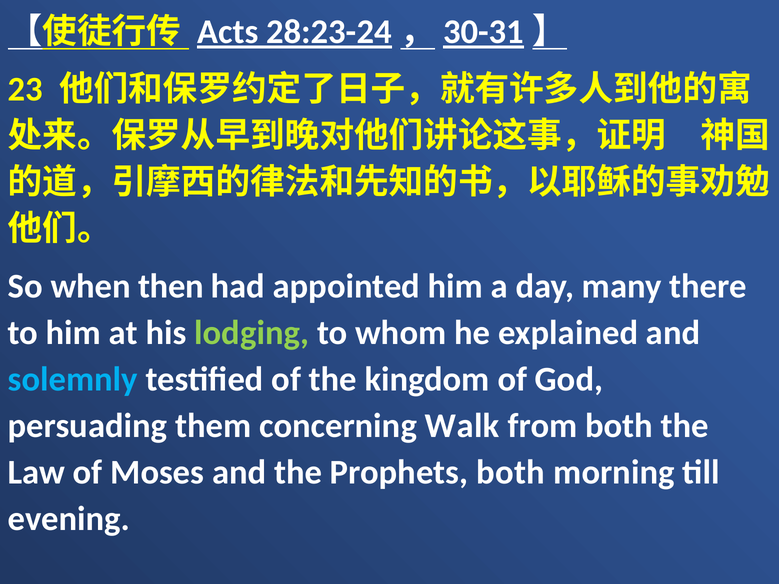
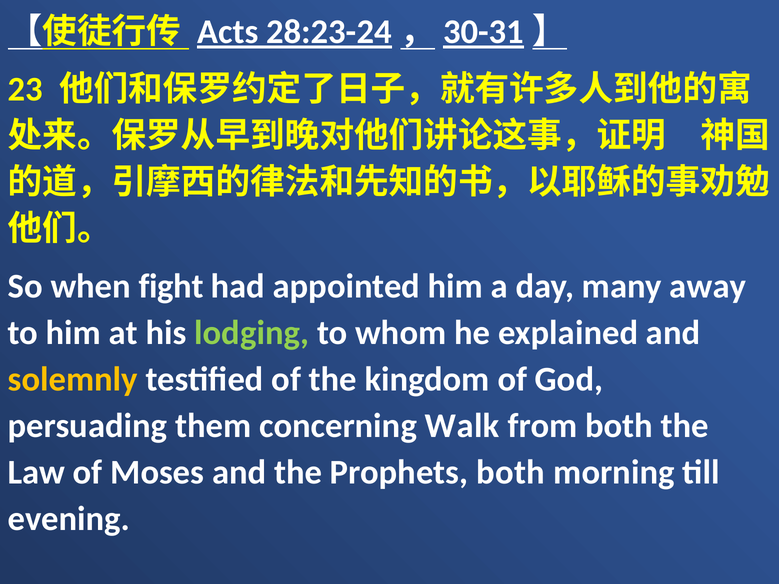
then: then -> fight (171, 286)
there: there -> away (708, 286)
solemnly colour: light blue -> yellow (73, 379)
